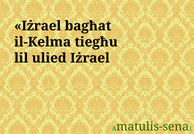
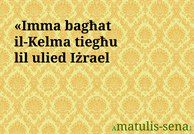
Iżrael: Iżrael -> Imma (38, 26)
